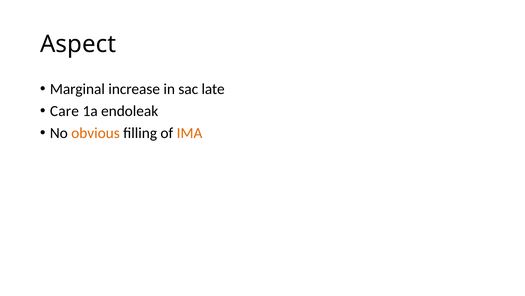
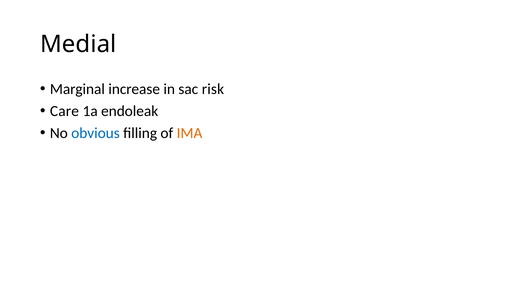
Aspect: Aspect -> Medial (78, 44)
late: late -> risk (213, 89)
obvious colour: orange -> blue (95, 133)
